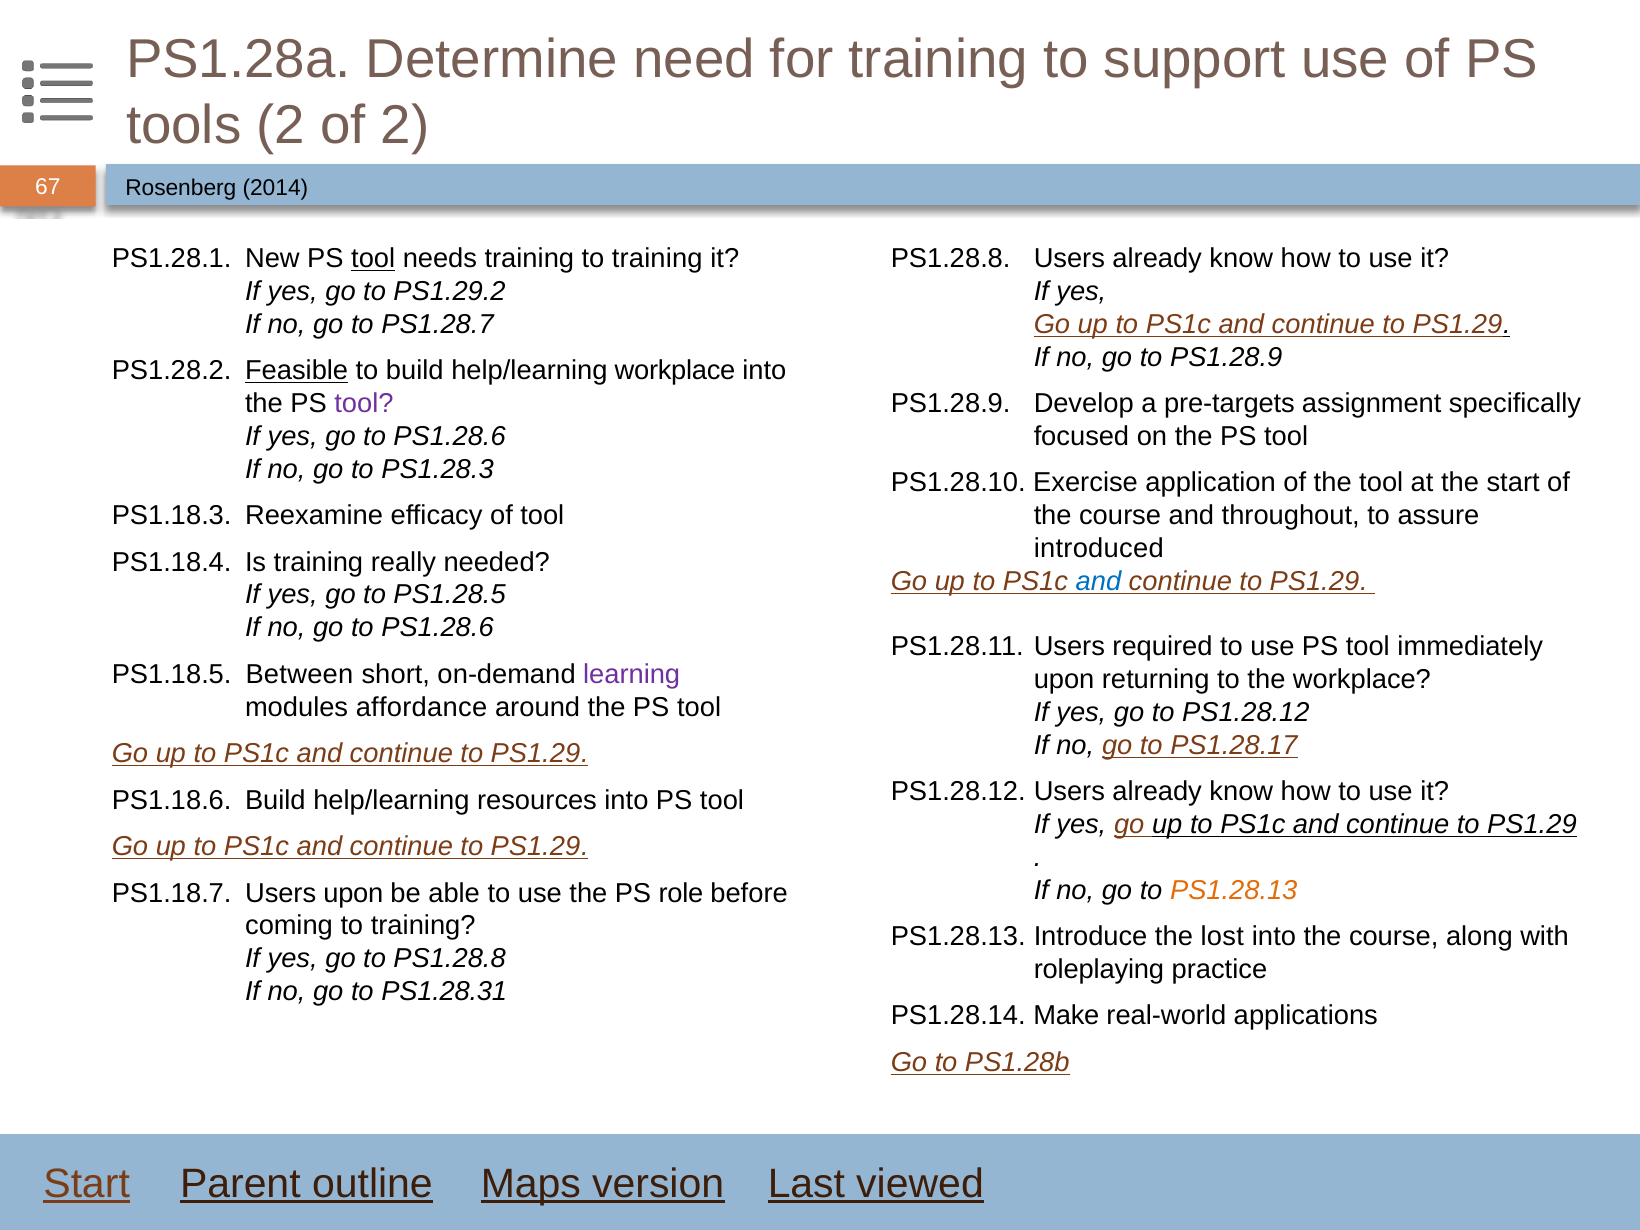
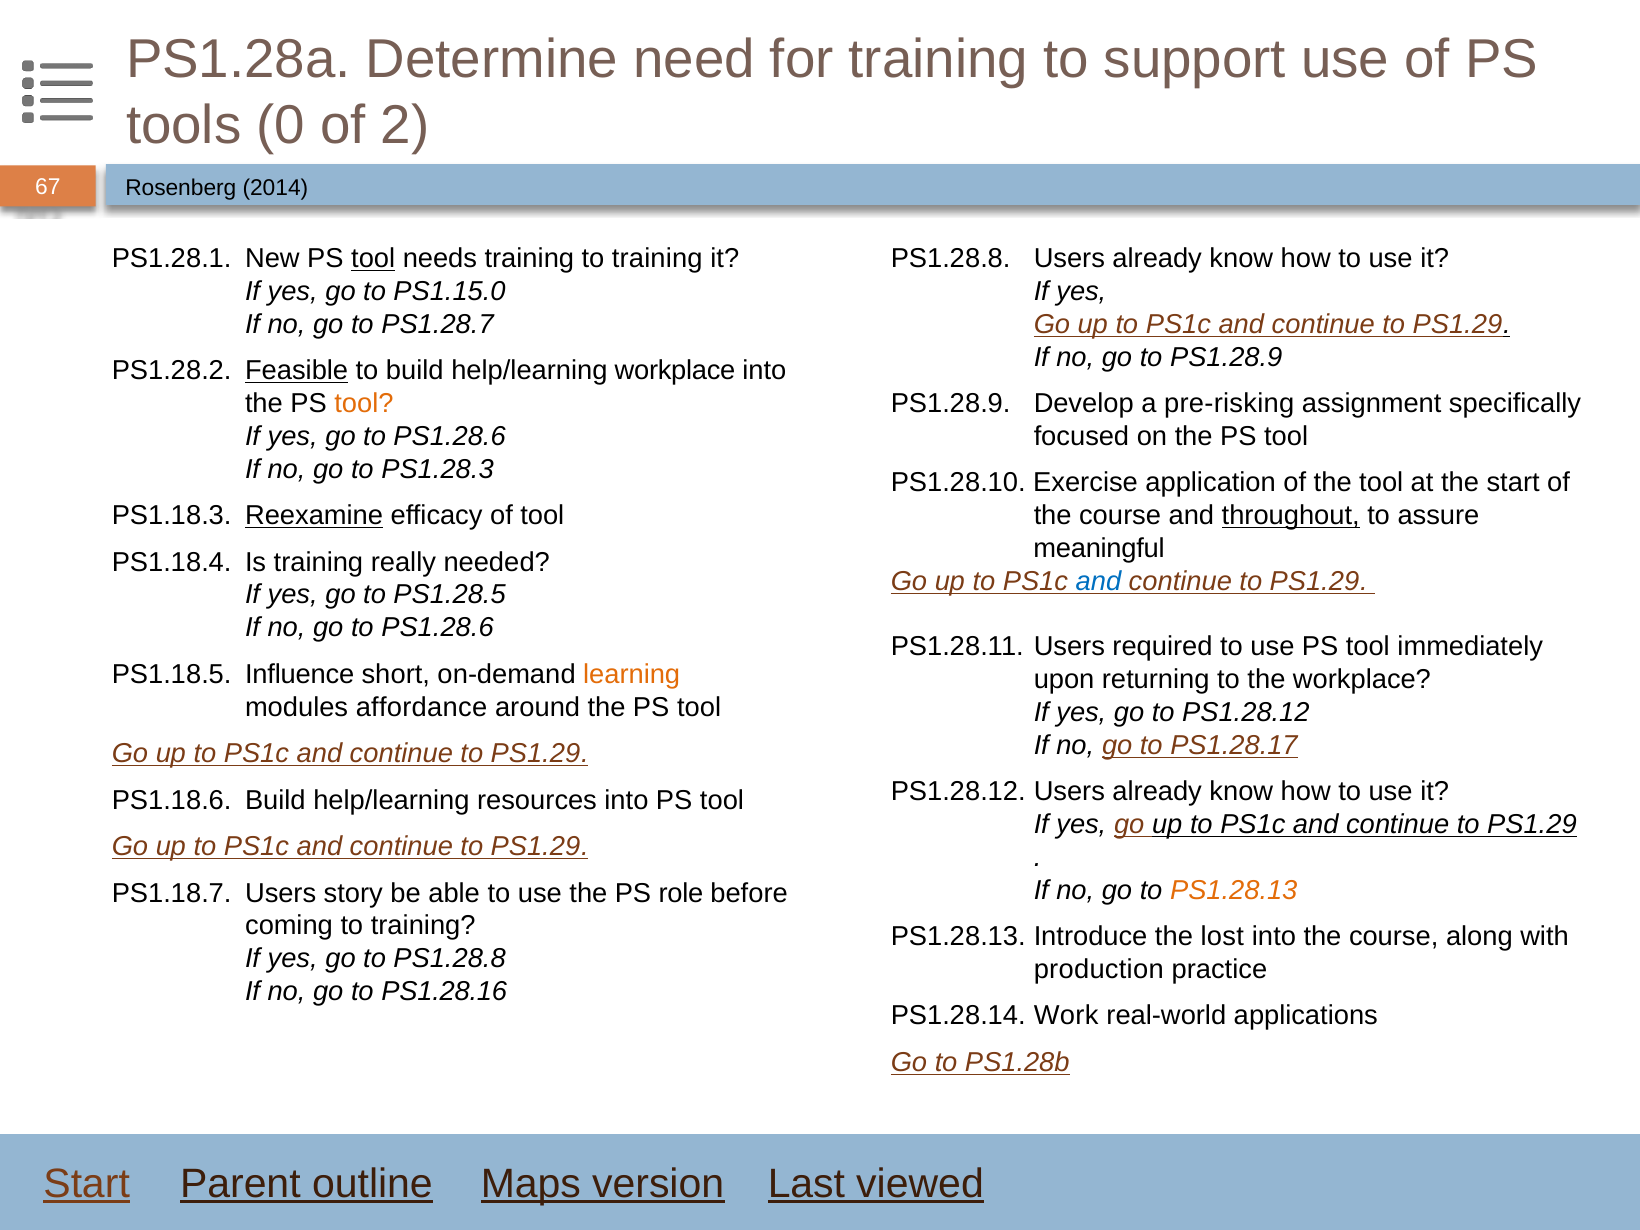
tools 2: 2 -> 0 (281, 125)
PS1.29.2: PS1.29.2 -> PS1.15.0 (450, 291)
tool colour: purple -> orange (364, 404)
pre-targets: pre-targets -> pre-risking (1229, 404)
Reexamine underline: none -> present (314, 516)
throughout underline: none -> present (1291, 516)
introduced: introduced -> meaningful (1099, 548)
Between: Between -> Influence (300, 674)
learning colour: purple -> orange (632, 674)
Users upon: upon -> story (353, 893)
roleplaying: roleplaying -> production (1099, 969)
PS1.28.31: PS1.28.31 -> PS1.28.16 (444, 991)
Make: Make -> Work (1066, 1016)
